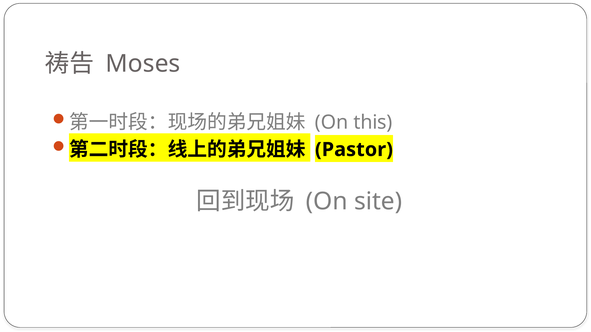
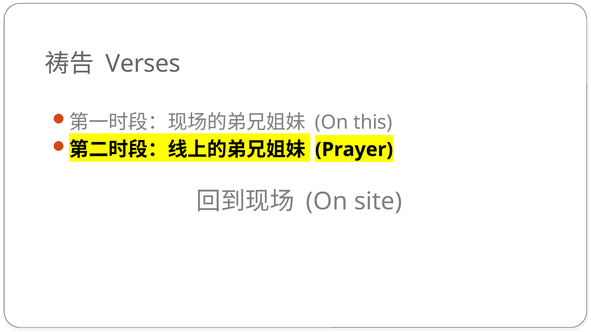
Moses: Moses -> Verses (143, 64)
Pastor: Pastor -> Prayer (354, 150)
